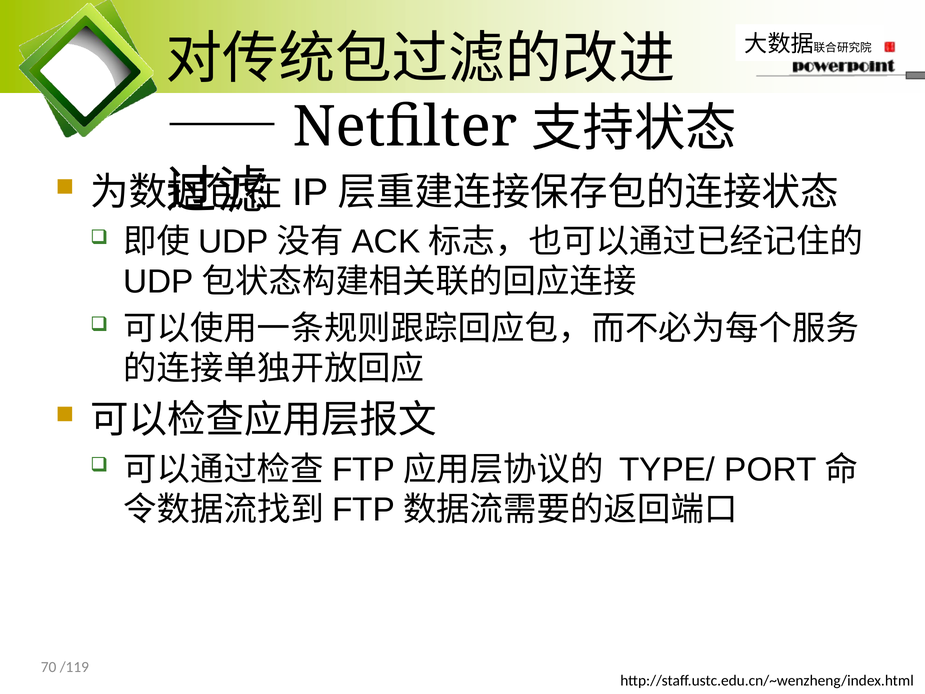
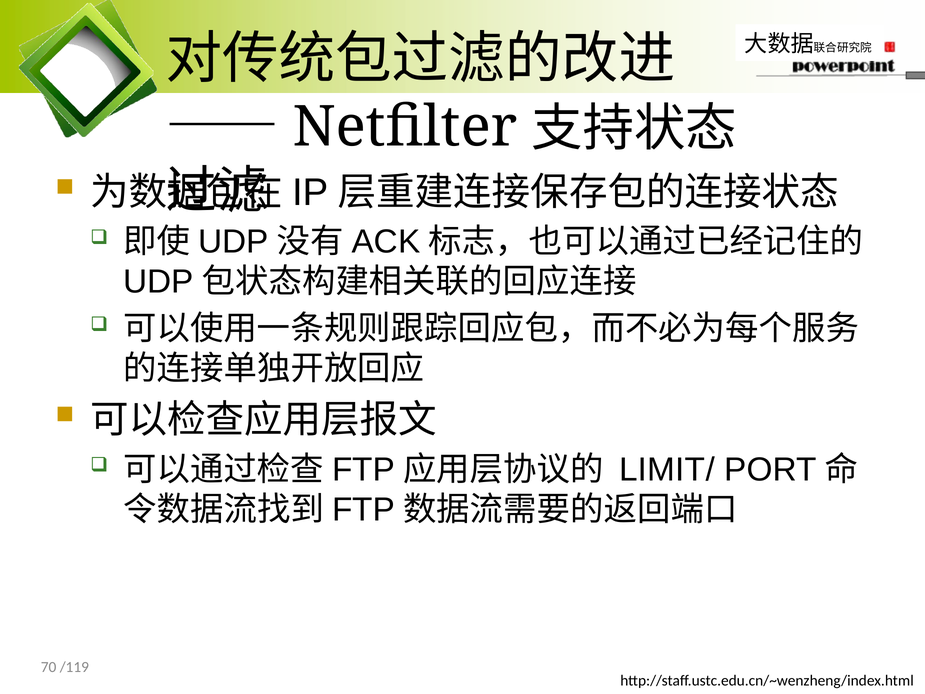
TYPE/: TYPE/ -> LIMIT/ (667, 469)
